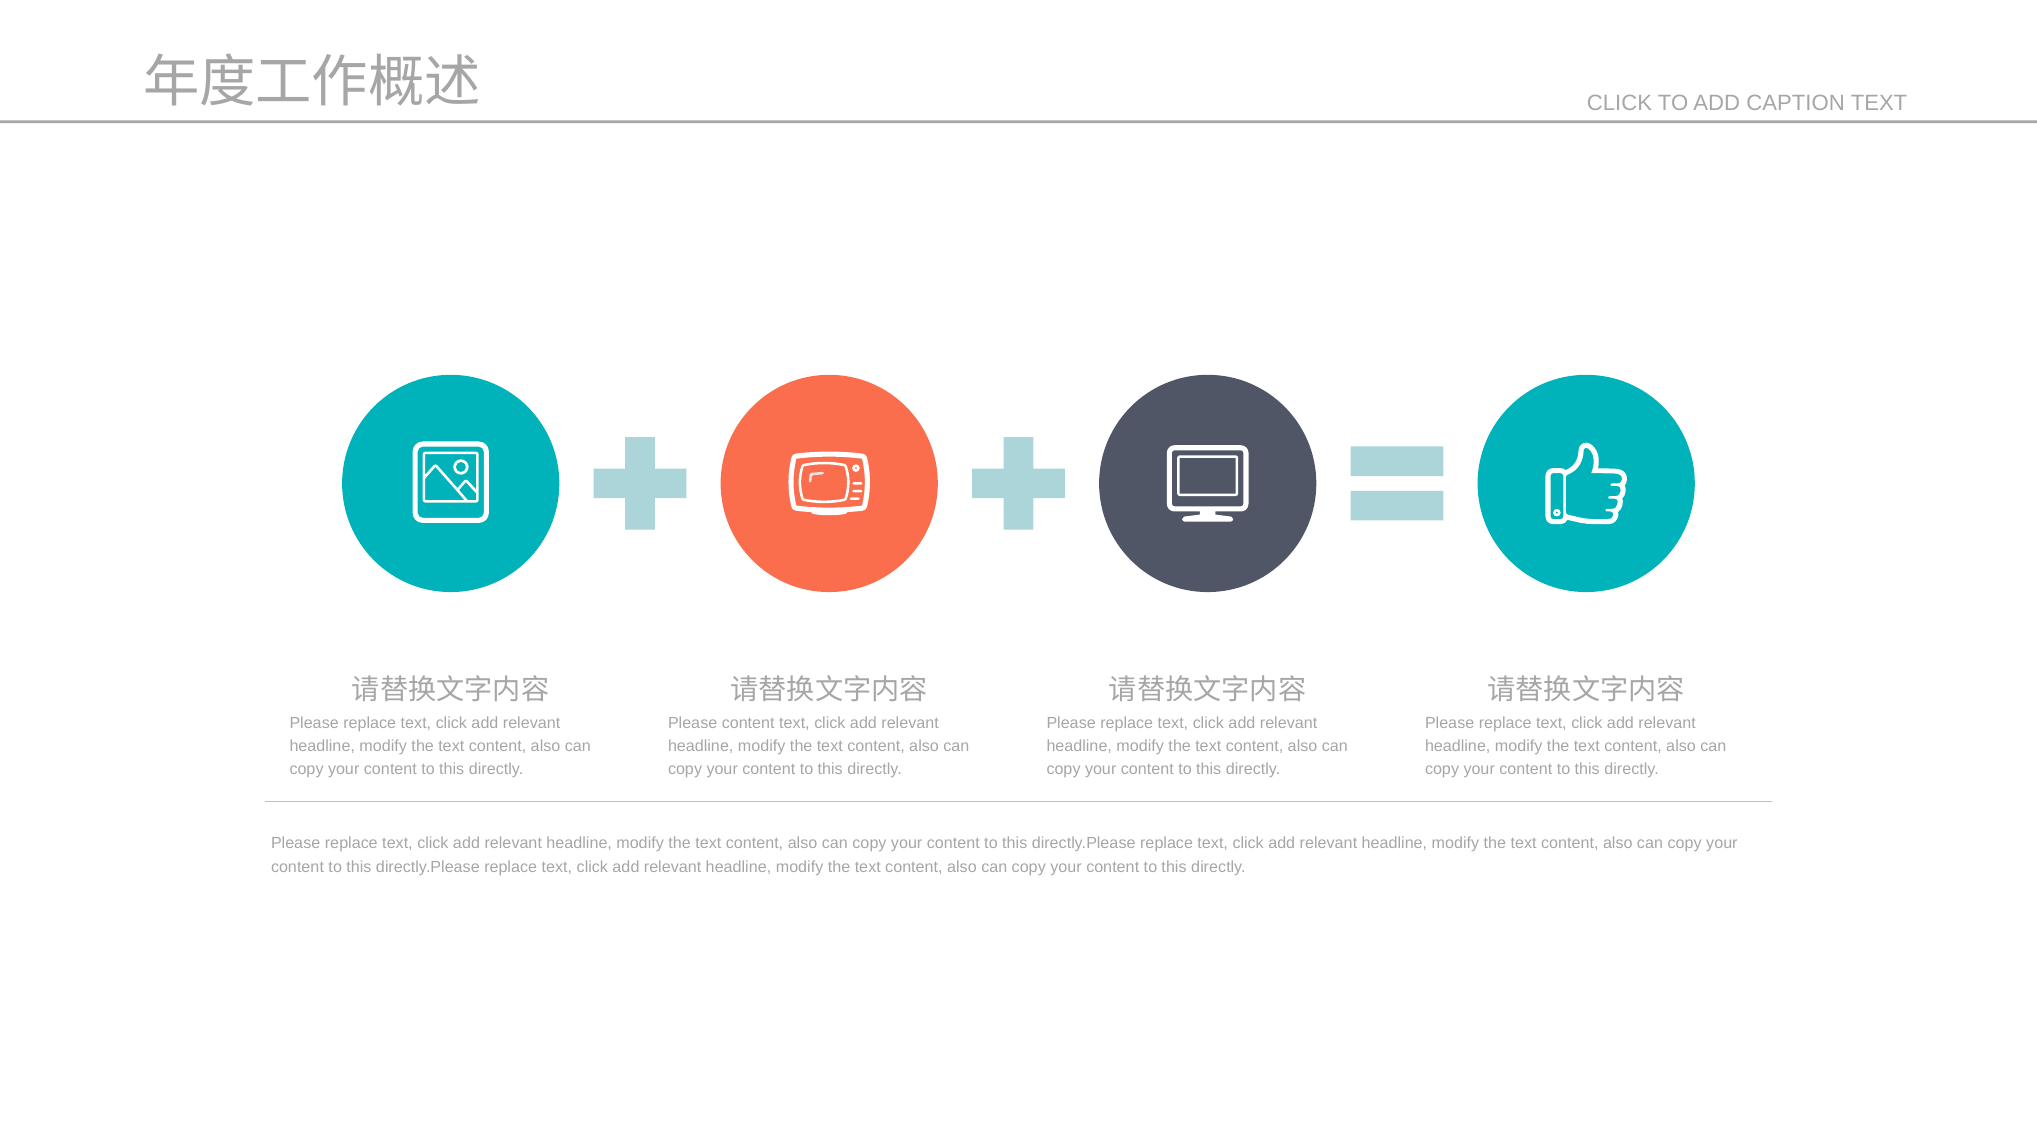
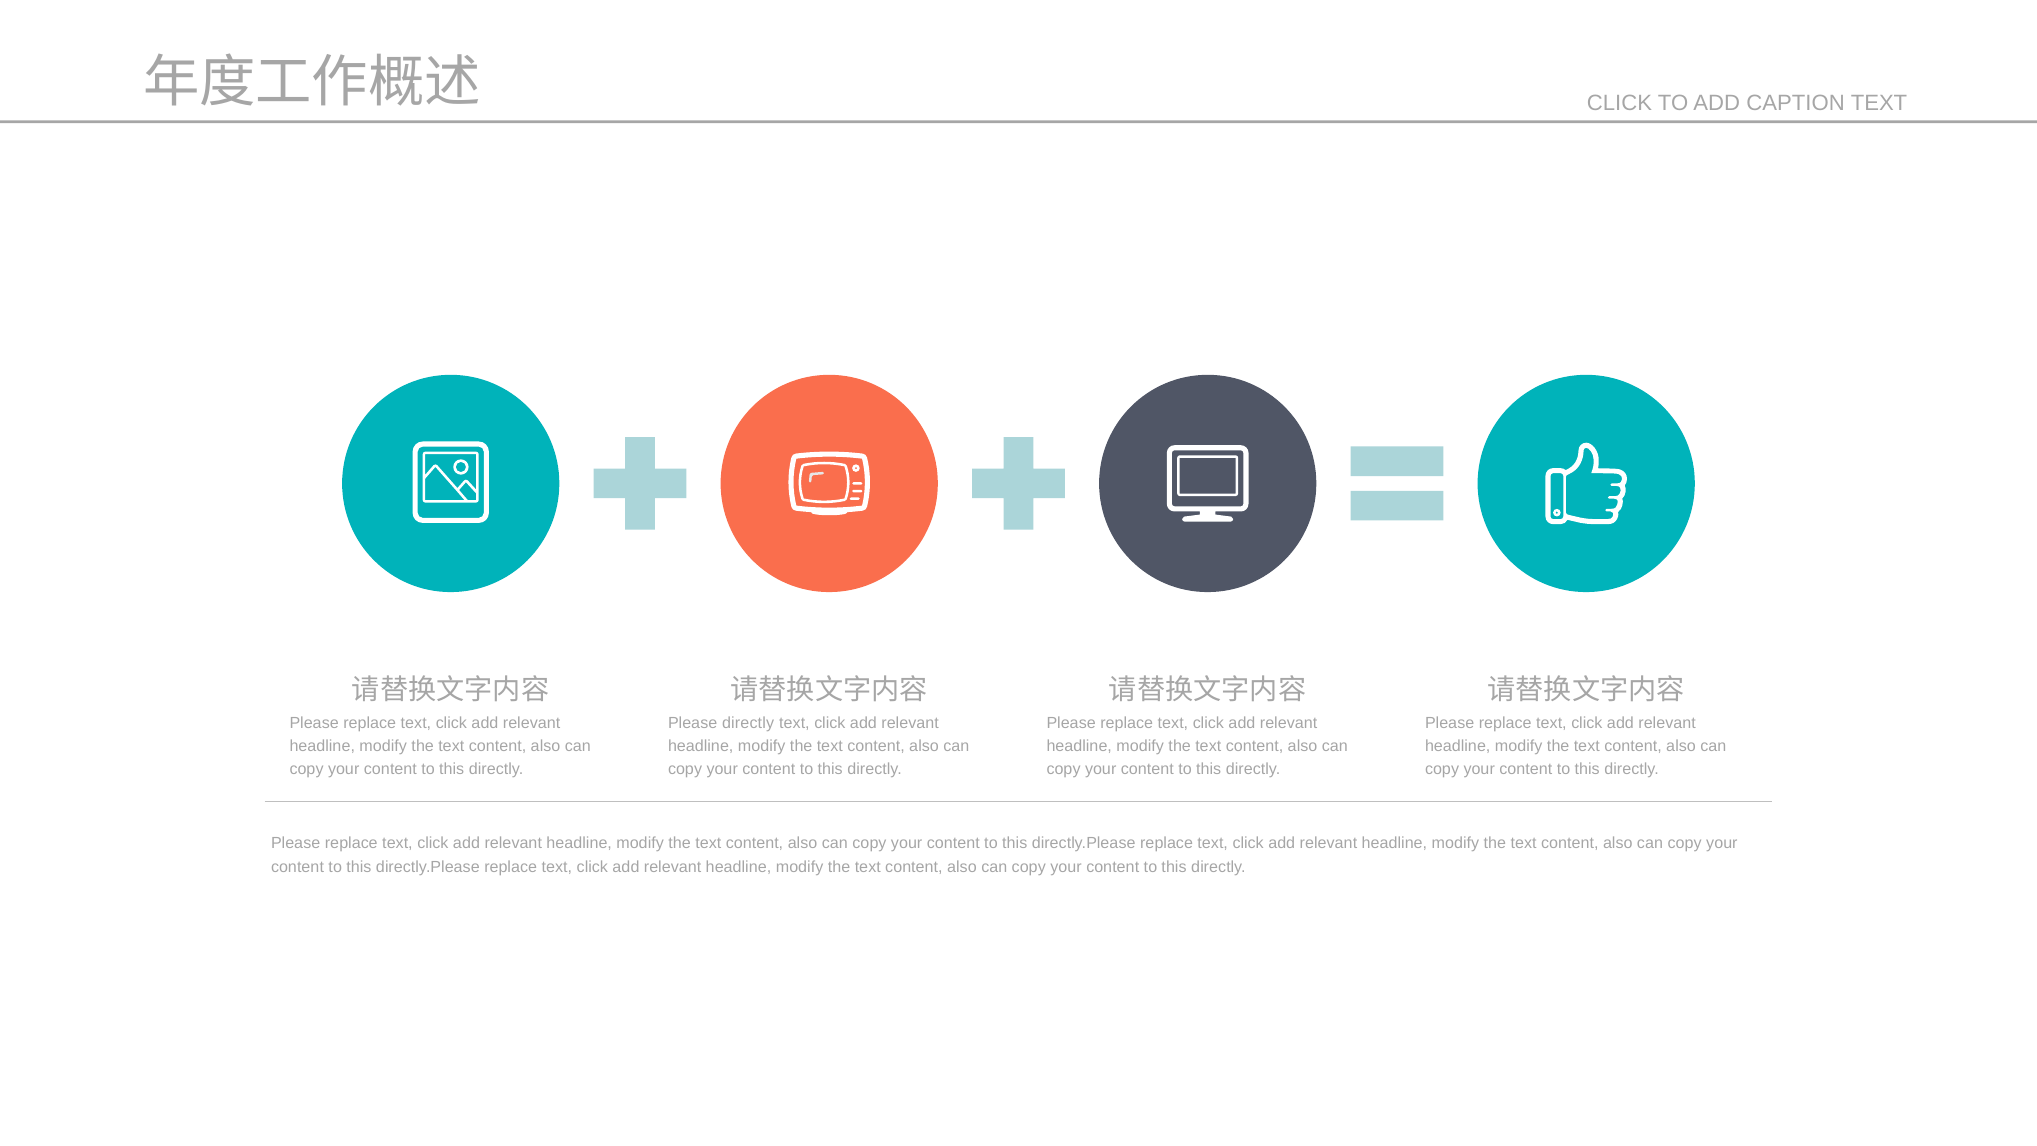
Please content: content -> directly (748, 723)
